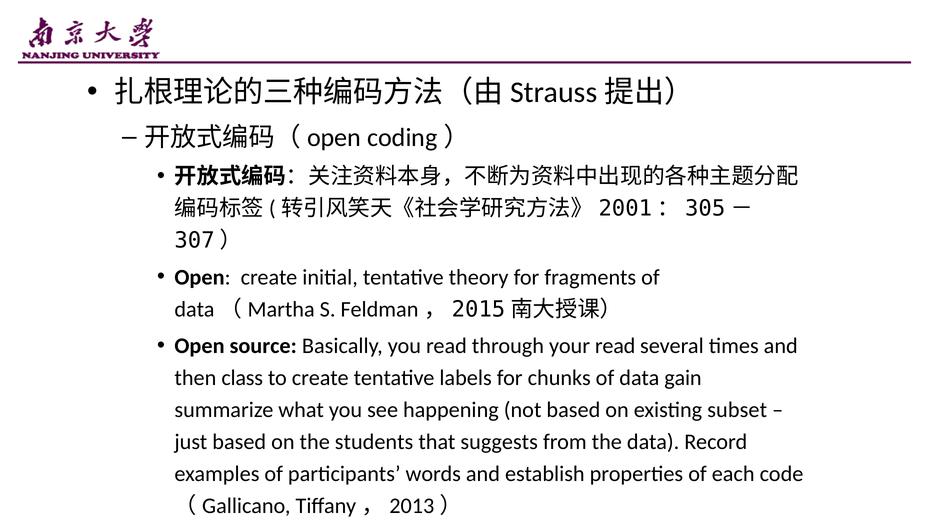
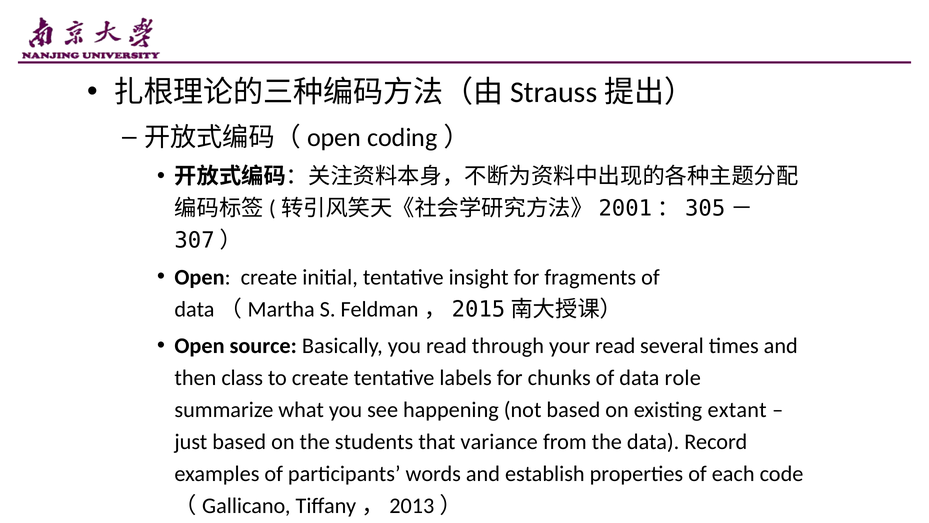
theory: theory -> insight (479, 277)
gain: gain -> role (683, 378)
subset: subset -> extant (737, 410)
suggests: suggests -> variance (499, 442)
